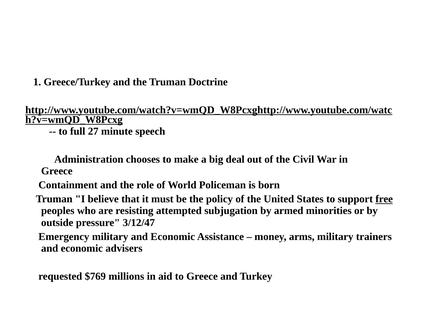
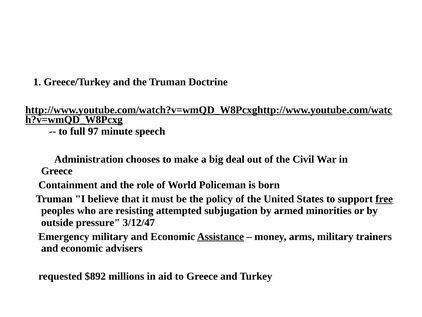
27: 27 -> 97 (93, 131)
Assistance underline: none -> present (221, 236)
$769: $769 -> $892 (95, 276)
